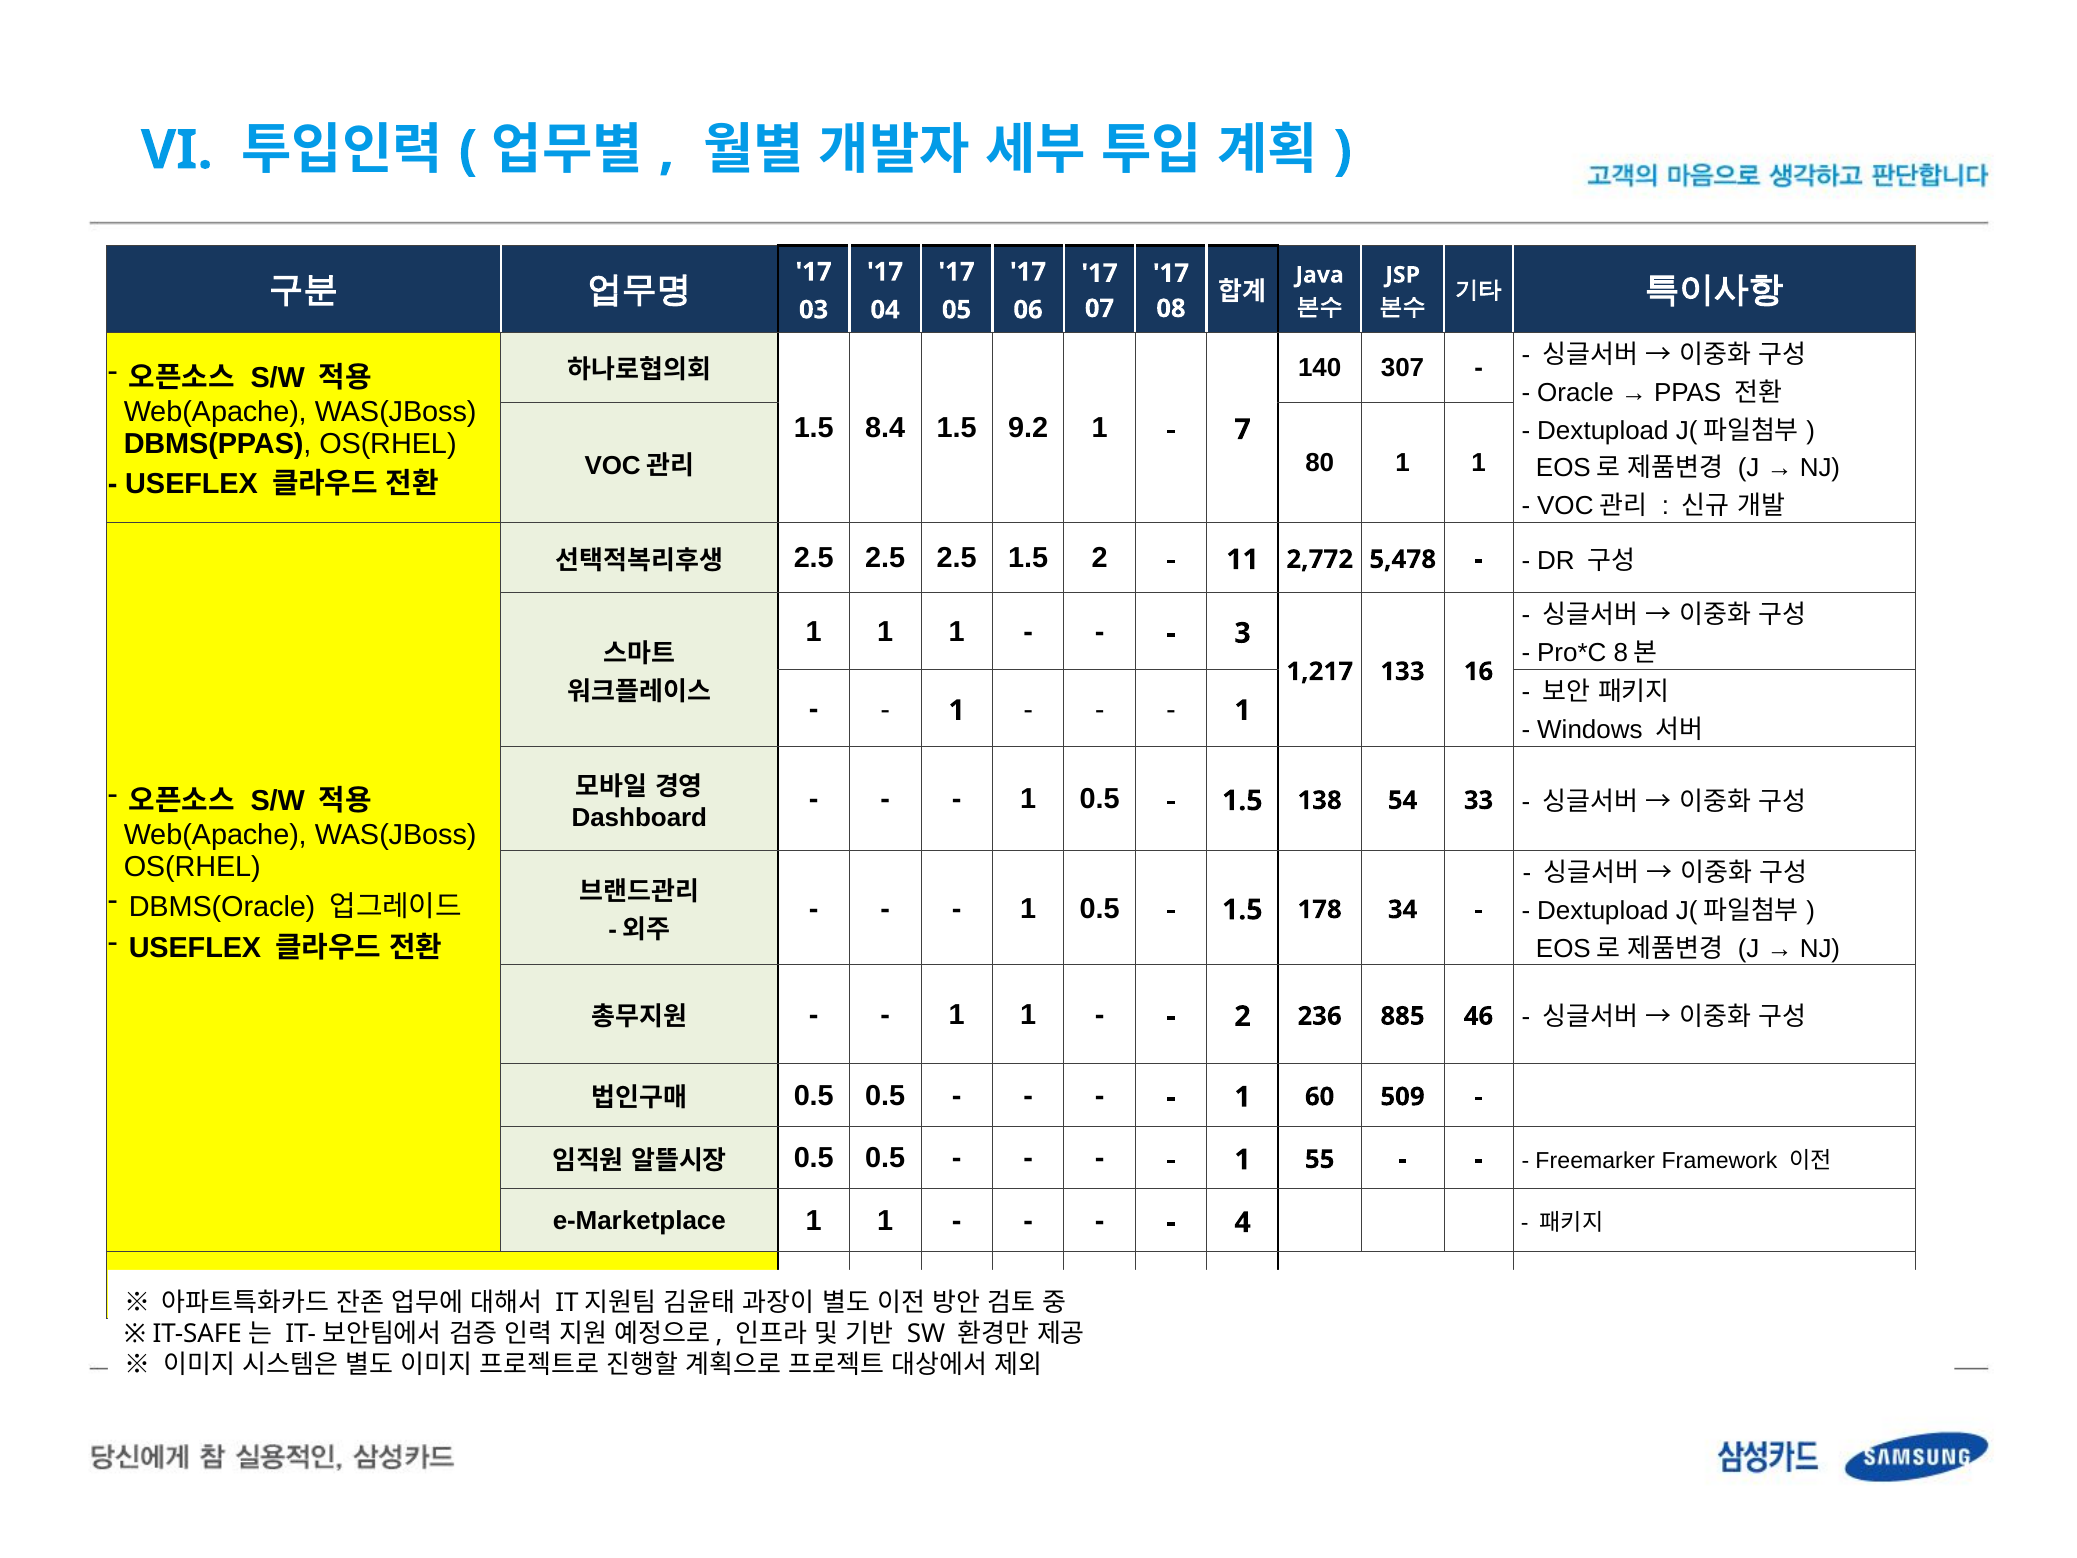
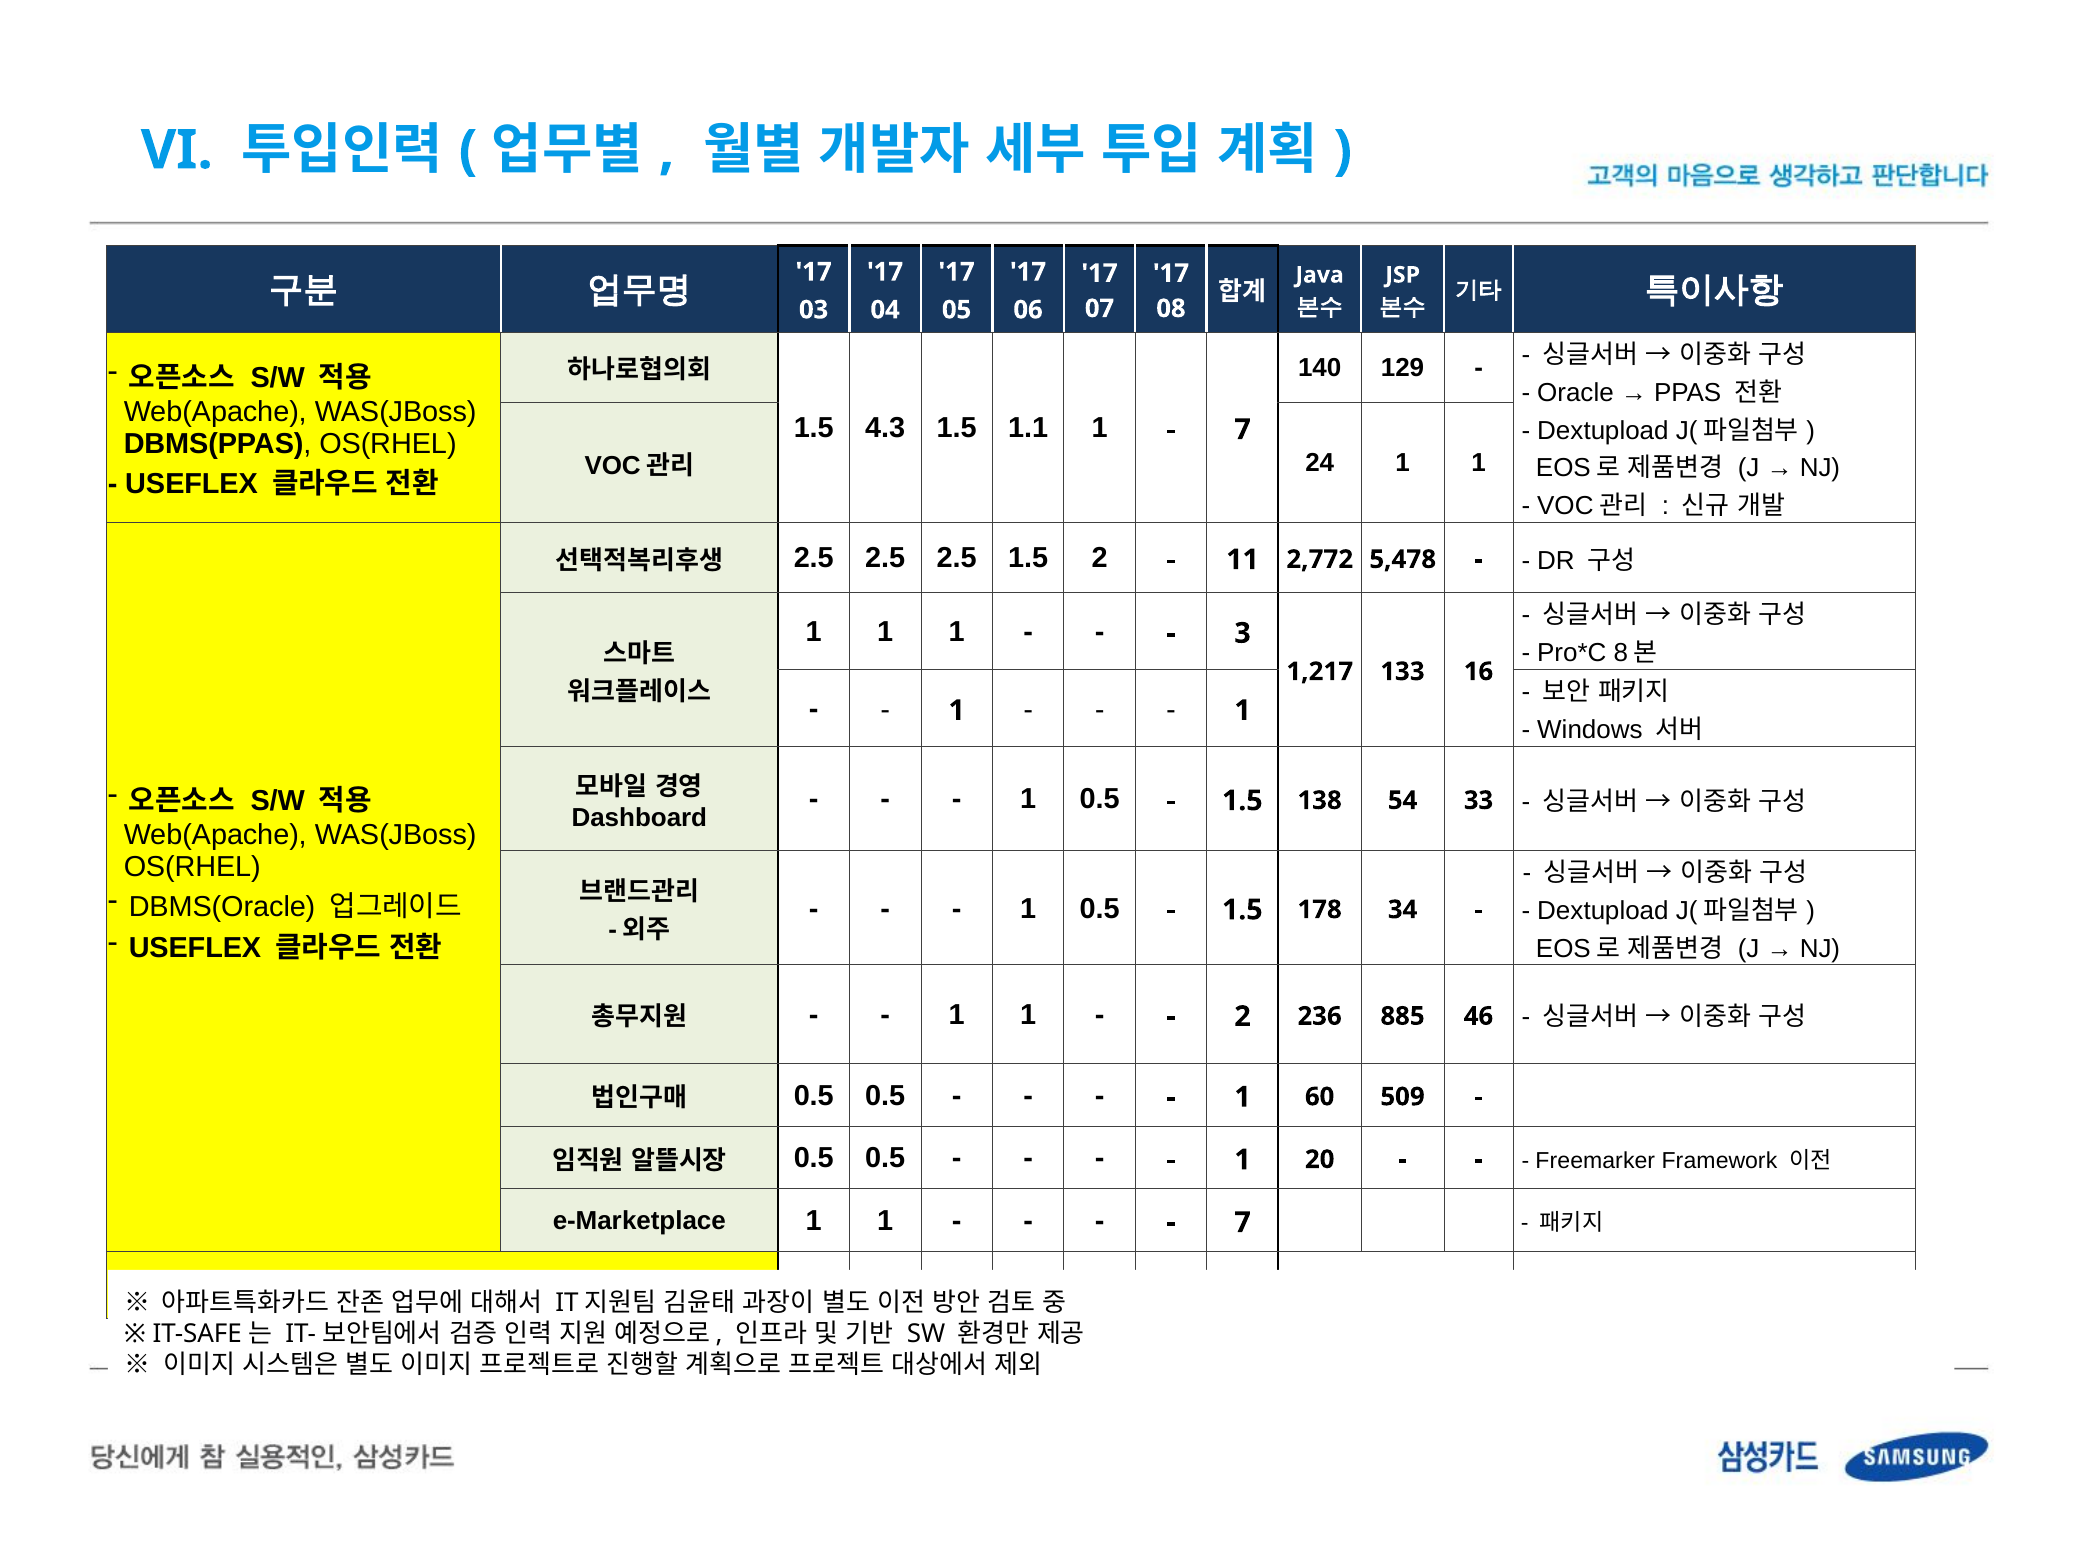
307: 307 -> 129 (1403, 368)
8.4: 8.4 -> 4.3 (885, 428)
9.2: 9.2 -> 1.1 (1028, 428)
80: 80 -> 24 (1320, 463)
55: 55 -> 20 (1320, 1159)
4: 4 -> 7 (1243, 1222)
